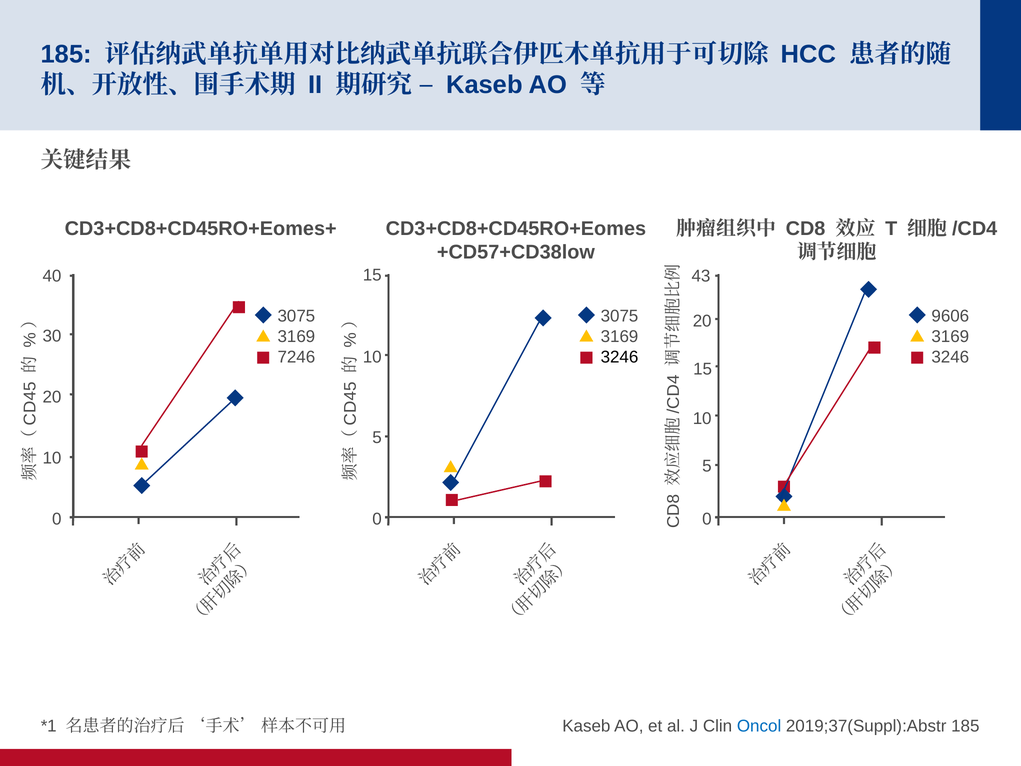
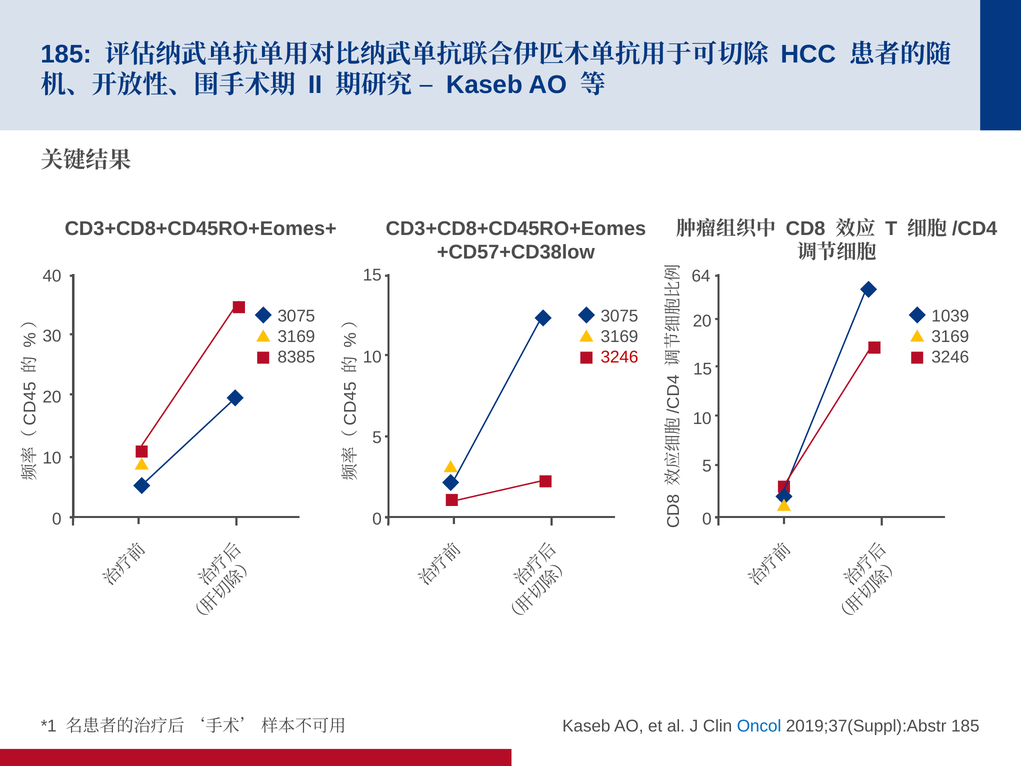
43: 43 -> 64 (701, 276)
9606: 9606 -> 1039 (950, 316)
7246: 7246 -> 8385 (296, 357)
3246 colour: black -> red (620, 357)
